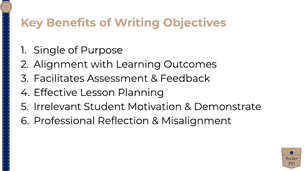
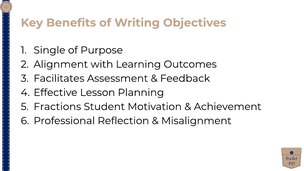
Irrelevant: Irrelevant -> Fractions (57, 107)
Demonstrate: Demonstrate -> Achievement (228, 107)
